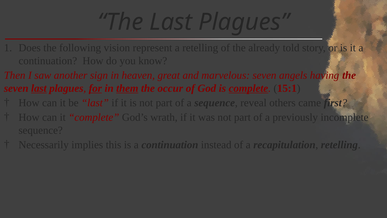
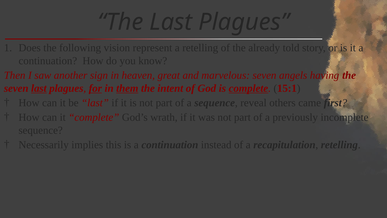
occur: occur -> intent (170, 88)
